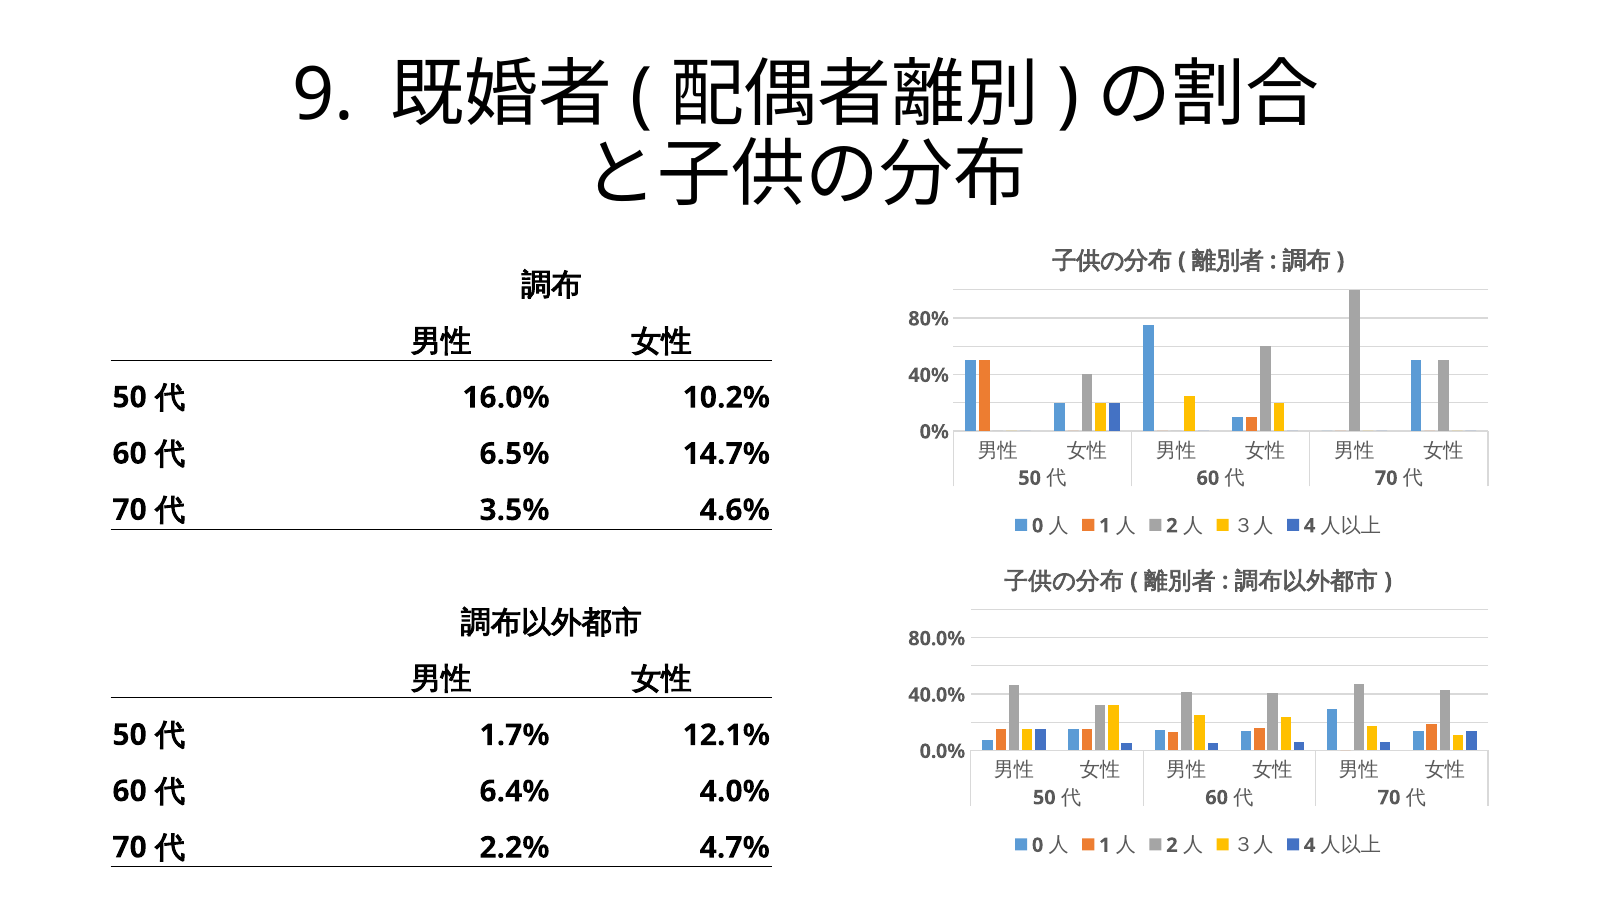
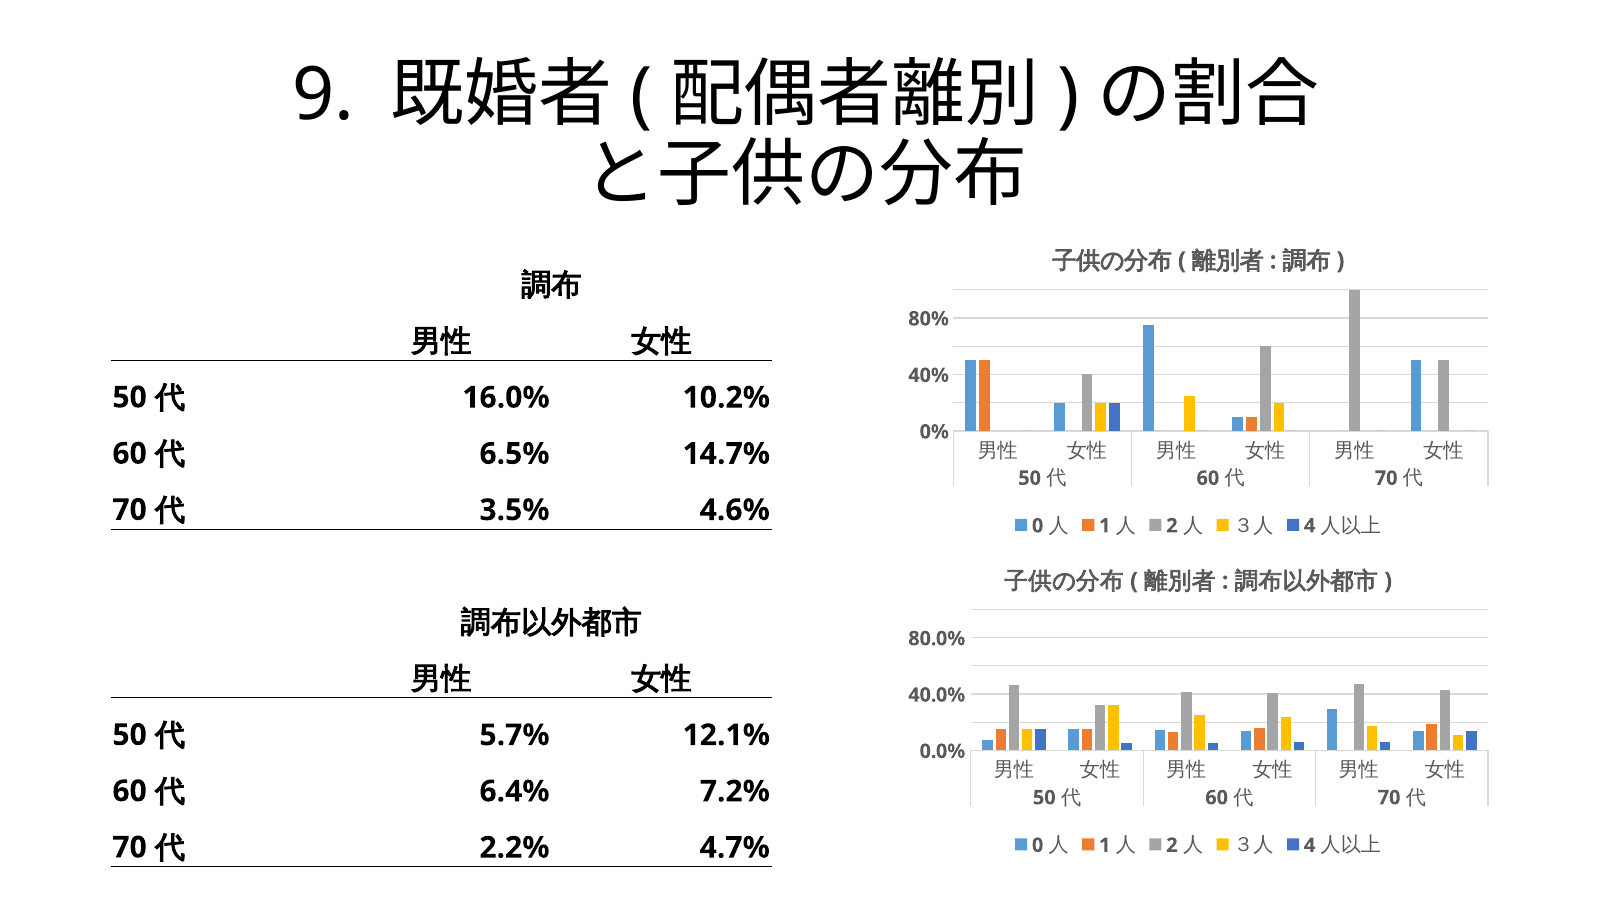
1.7%: 1.7% -> 5.7% (515, 735)
4.0%: 4.0% -> 7.2% (735, 792)
